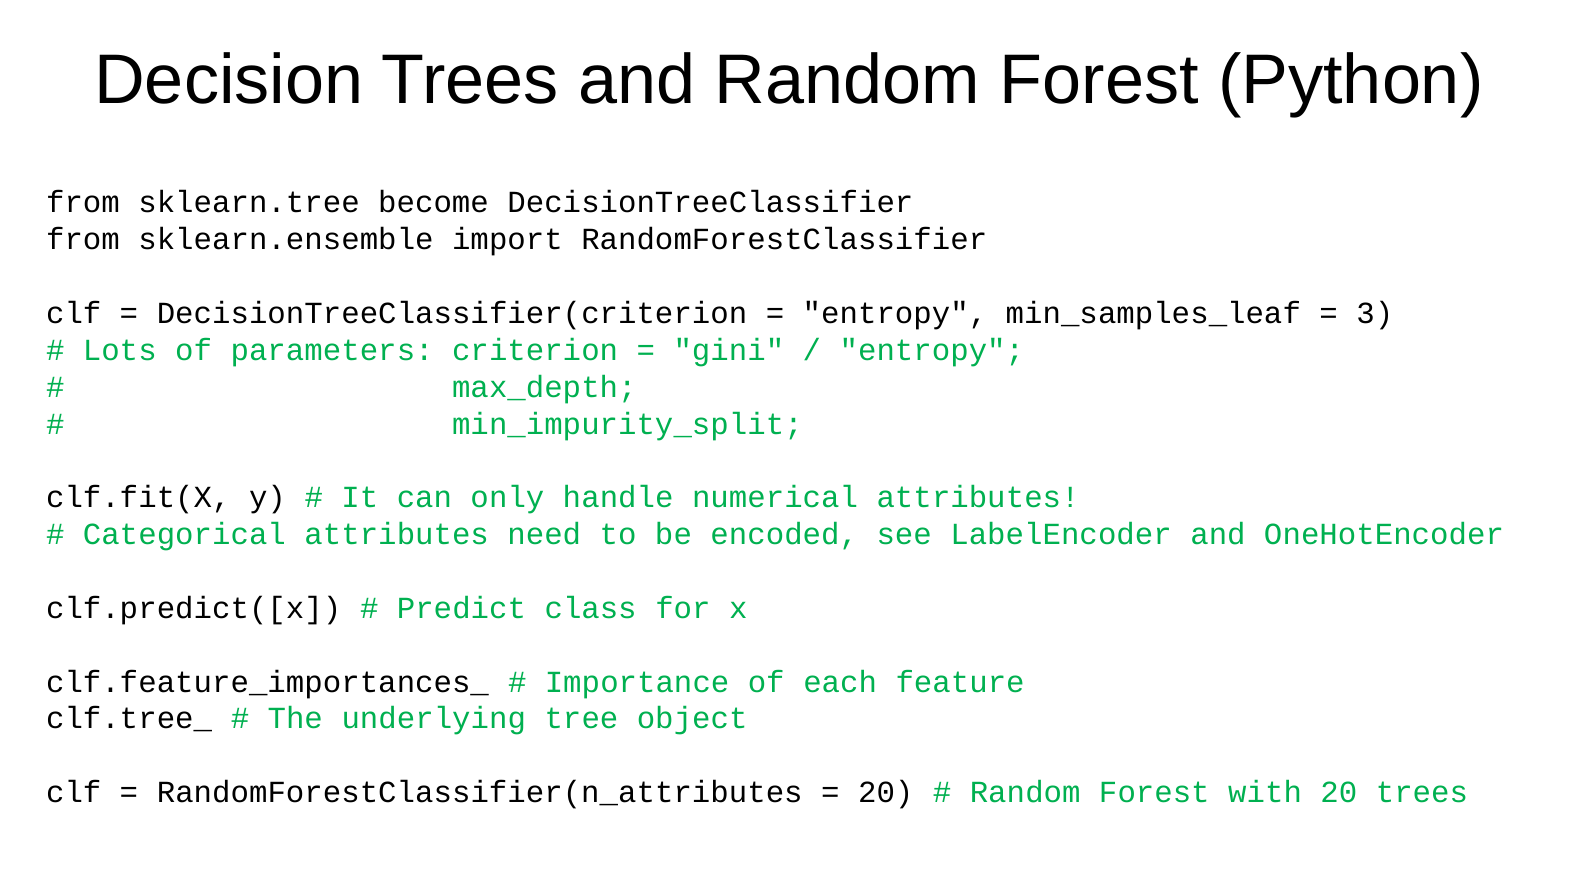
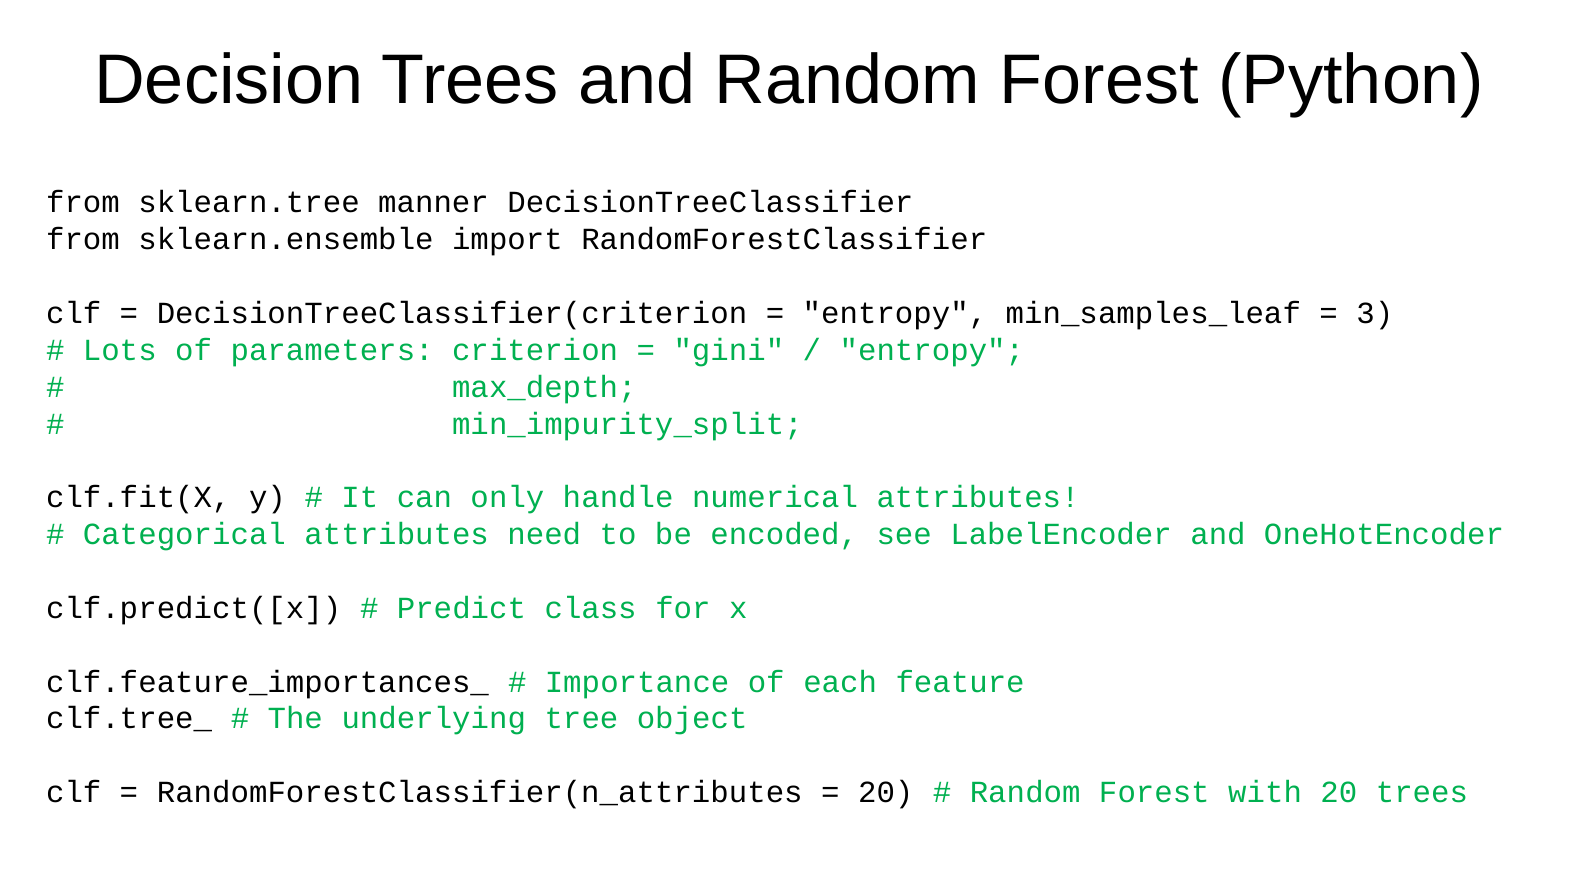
become: become -> manner (434, 203)
